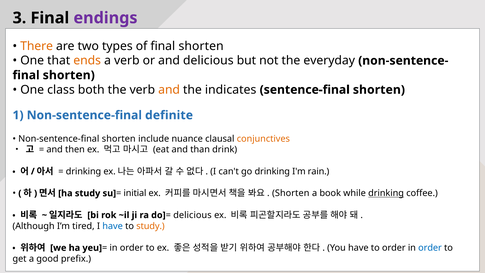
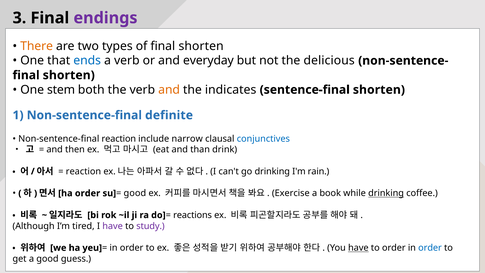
ends colour: orange -> blue (87, 61)
and delicious: delicious -> everyday (208, 61)
everyday: everyday -> delicious (329, 61)
class: class -> stem (61, 90)
Non-sentence-final shorten: shorten -> reaction (119, 139)
nuance: nuance -> narrow (187, 139)
conjunctives colour: orange -> blue (263, 139)
drinking: drinking -> reaction (83, 171)
ha study: study -> order (88, 193)
initial: initial -> good (135, 193)
Shorten: Shorten -> Exercise (291, 193)
delicious: delicious -> reactions (193, 215)
have colour: blue -> purple (113, 226)
study colour: orange -> purple (150, 226)
have underline: none -> present (358, 248)
prefix: prefix -> guess (76, 259)
